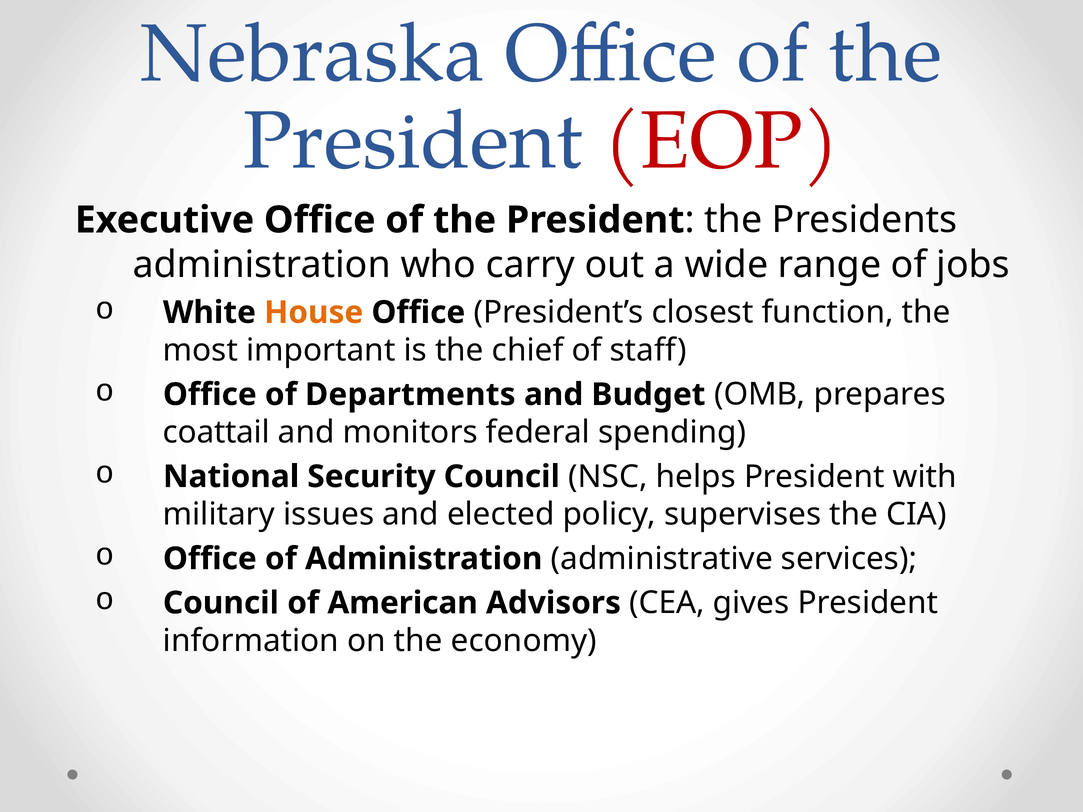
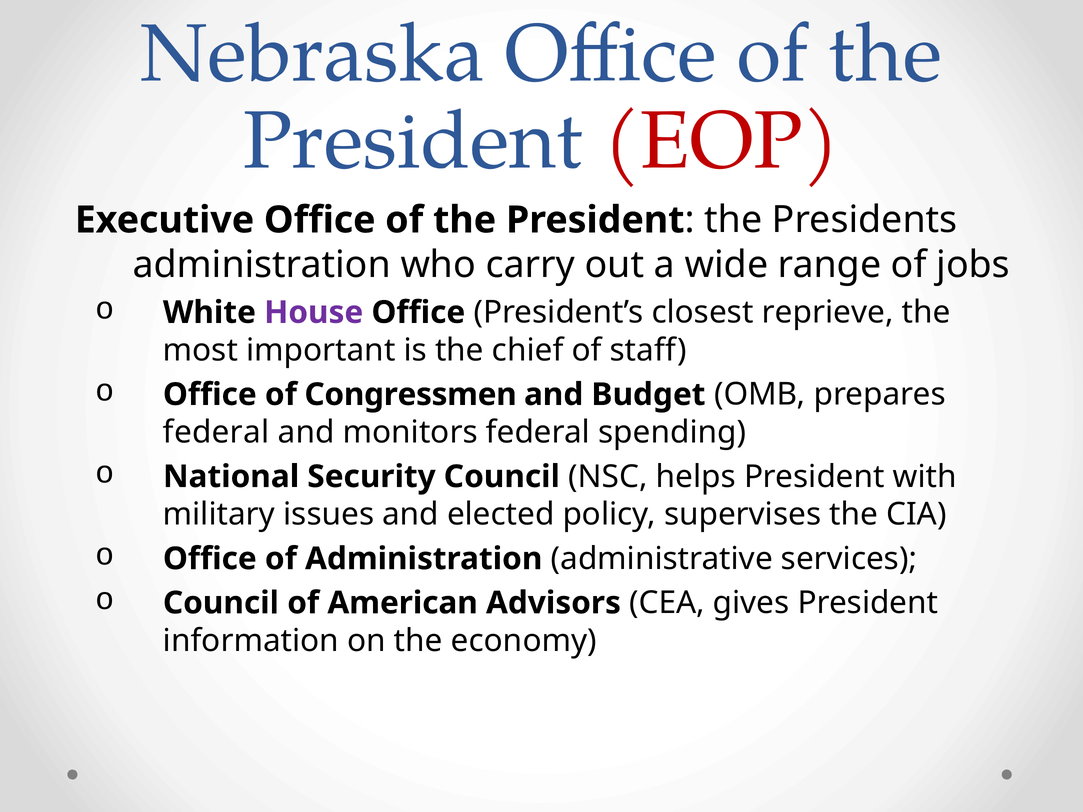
House colour: orange -> purple (314, 313)
function: function -> reprieve (828, 313)
Departments: Departments -> Congressmen (411, 395)
coattail: coattail -> federal (216, 433)
